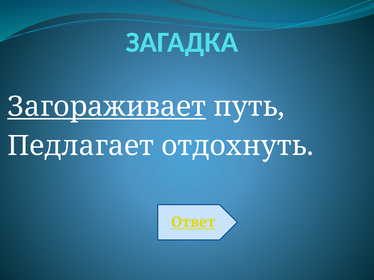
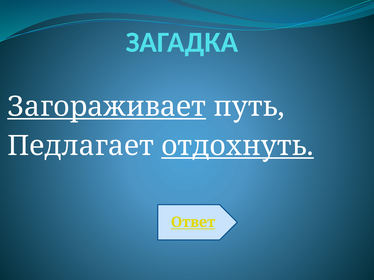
отдохнуть underline: none -> present (237, 146)
